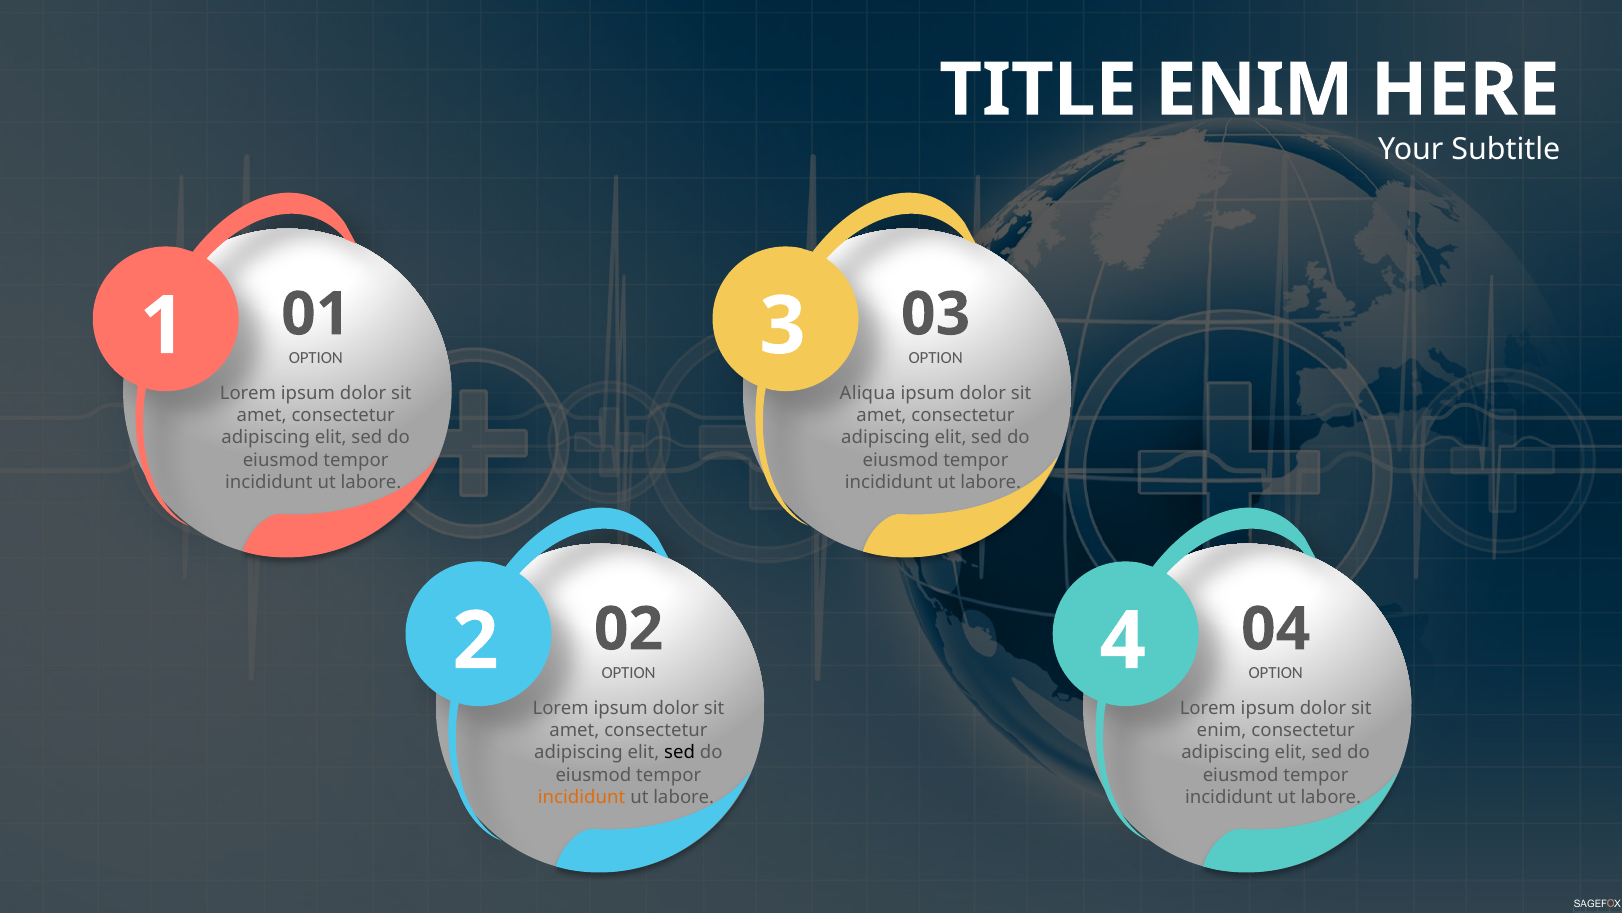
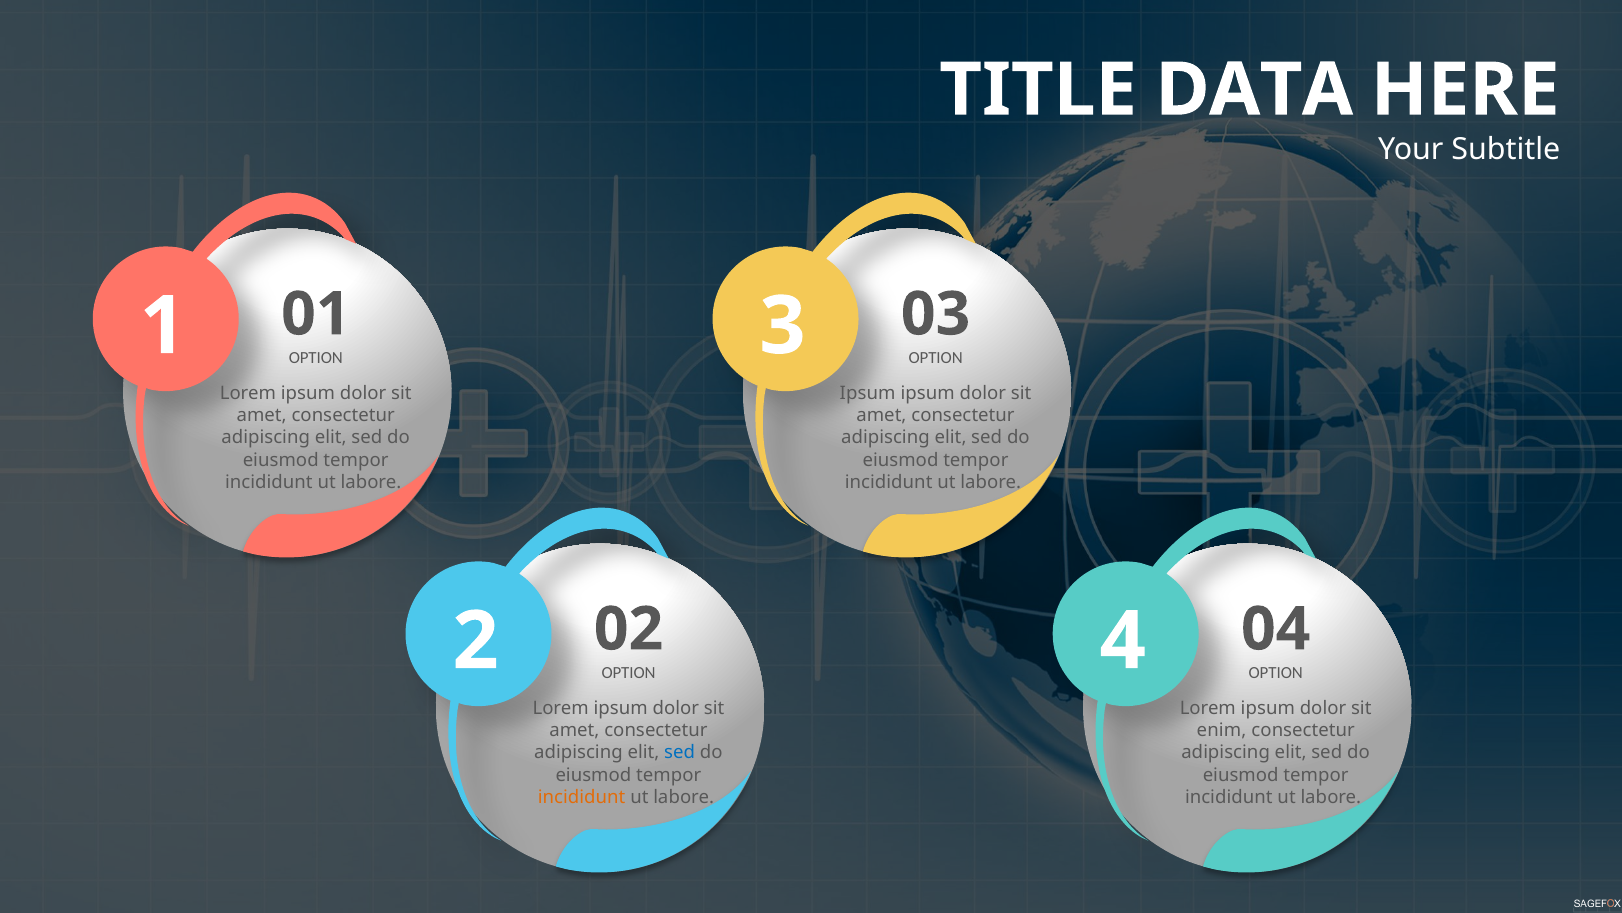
ENIM: ENIM -> DATA (1254, 90)
Aliqua: Aliqua -> Ipsum (868, 393)
sed colour: black -> blue (680, 752)
